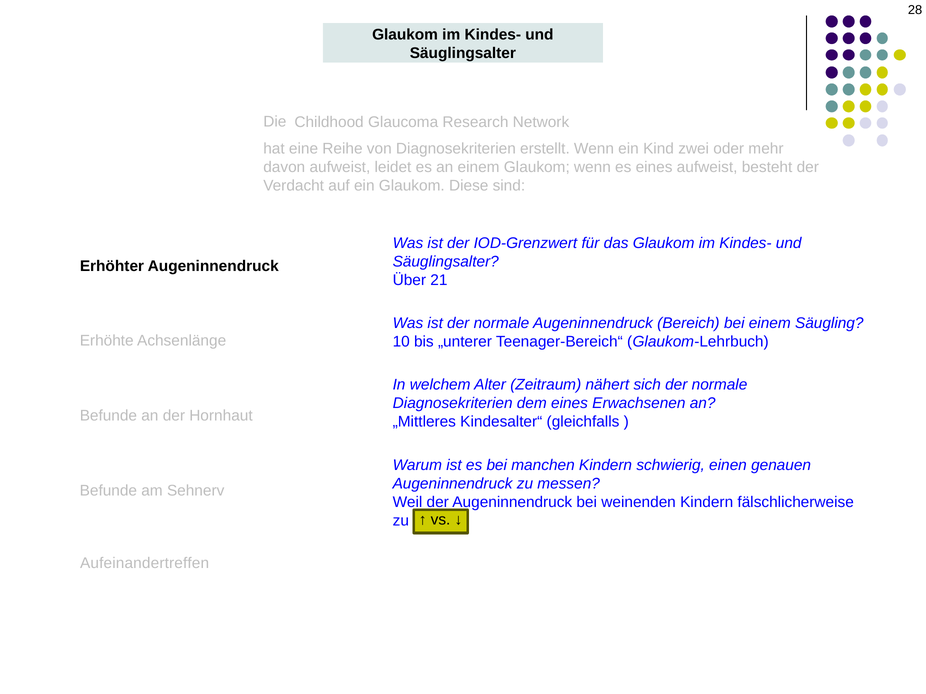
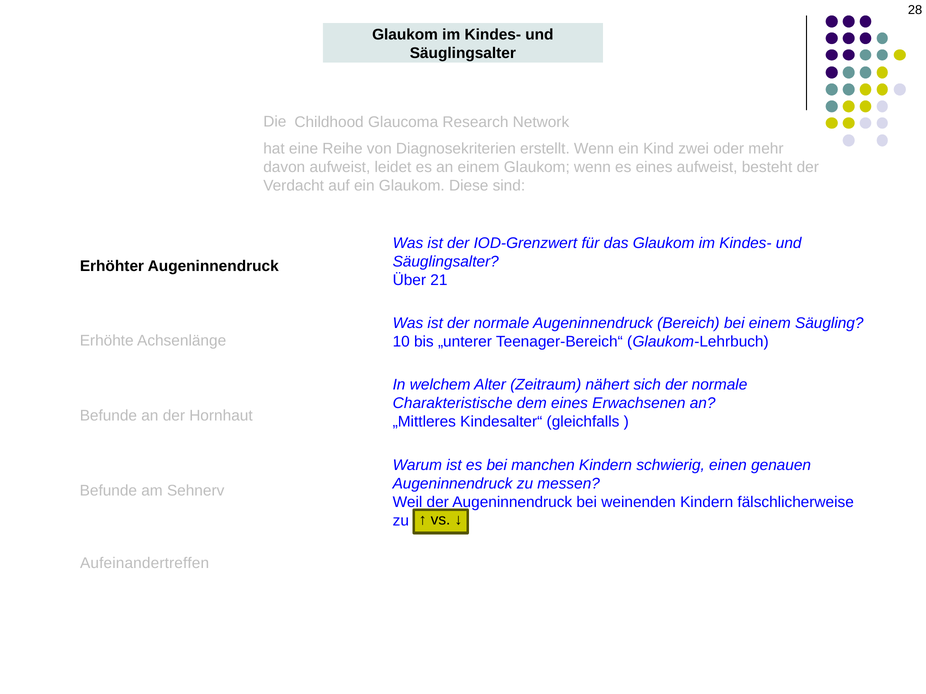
Diagnosekriterien: Diagnosekriterien -> Charakteristische (453, 404)
